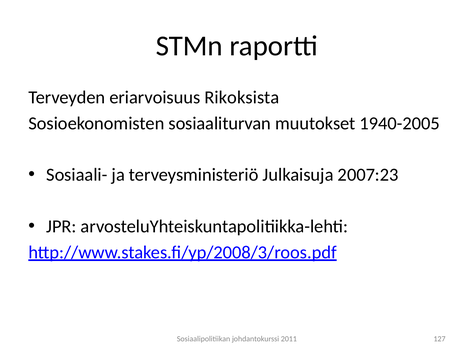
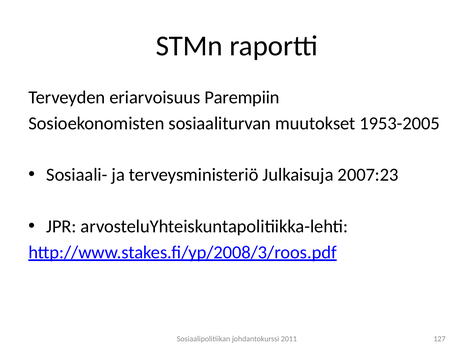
Rikoksista: Rikoksista -> Parempiin (242, 98)
1940-2005: 1940-2005 -> 1953-2005 (400, 124)
